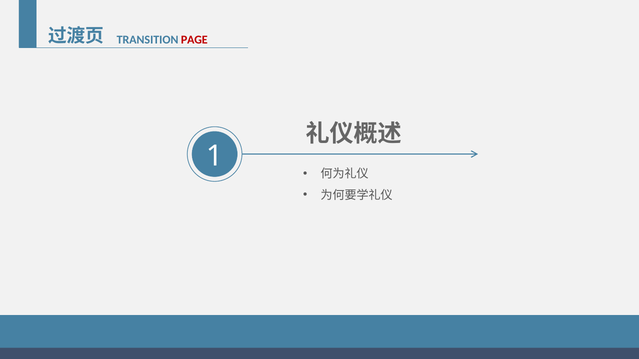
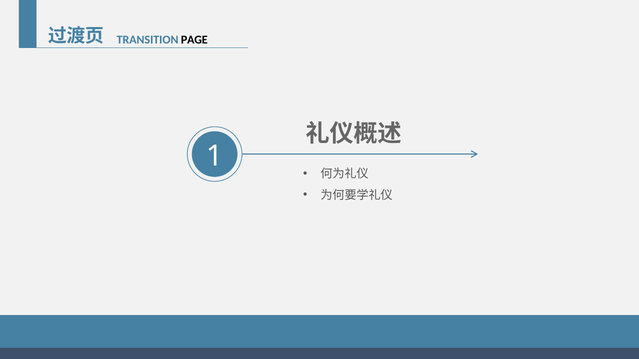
PAGE colour: red -> black (194, 40)
